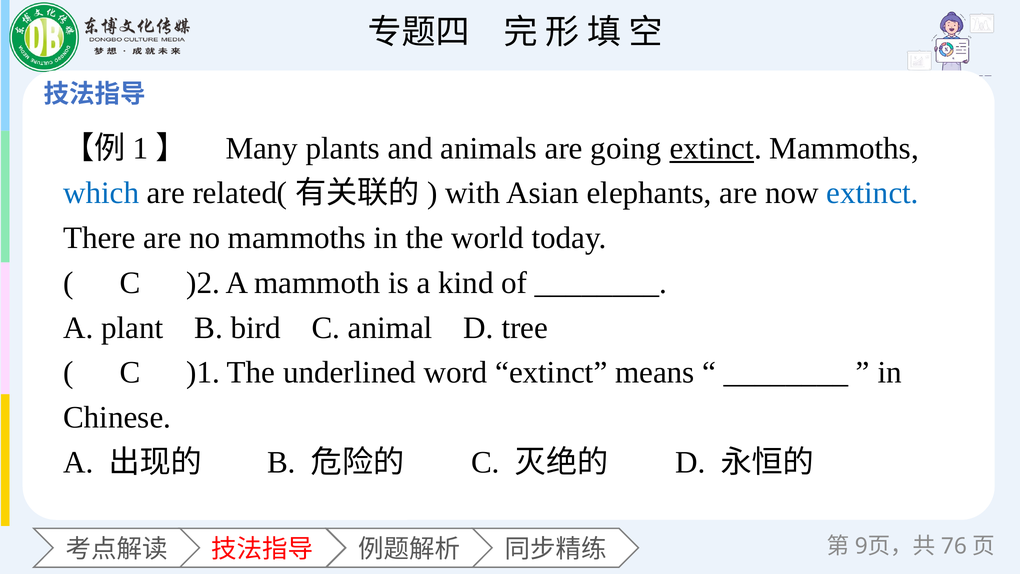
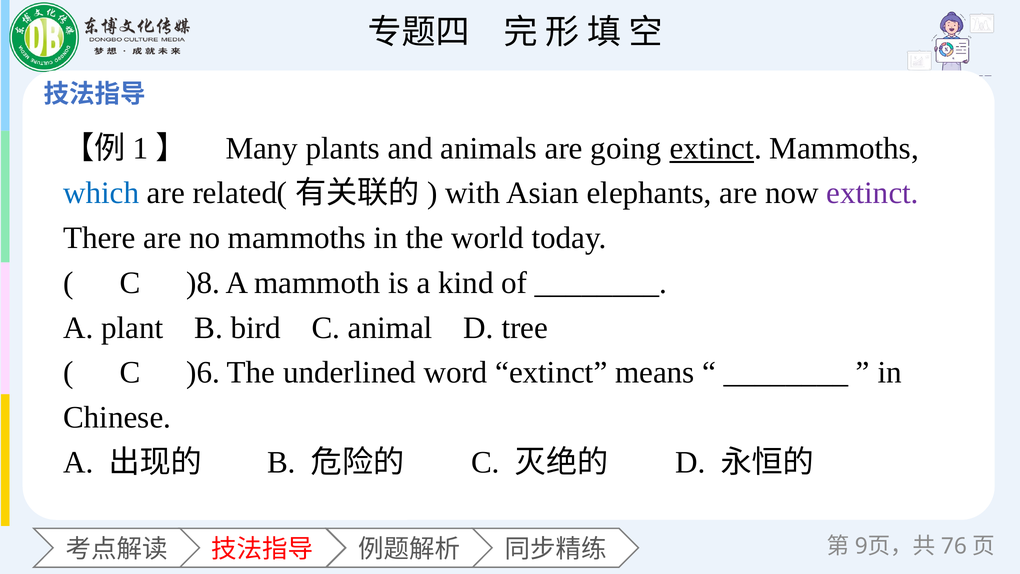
extinct colour: blue -> purple (873, 193)
)2: )2 -> )8 (203, 283)
)1: )1 -> )6 (203, 372)
